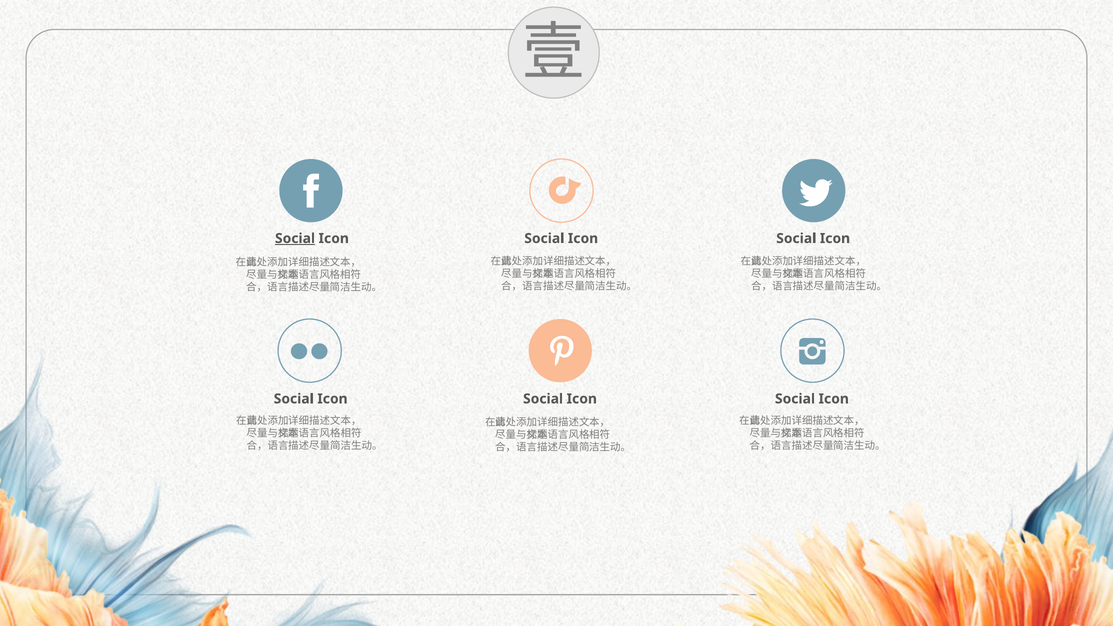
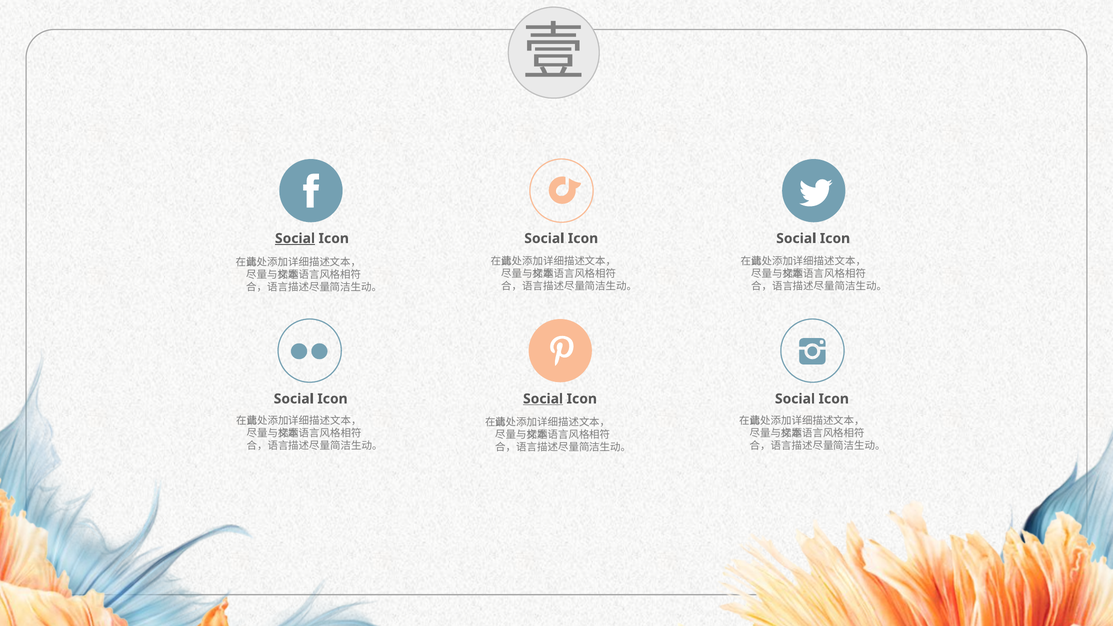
Social underline: none -> present (543, 399)
